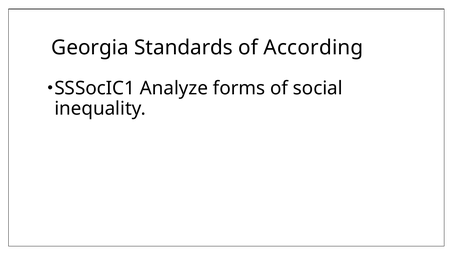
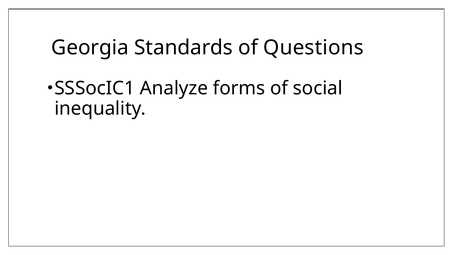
According: According -> Questions (314, 48)
